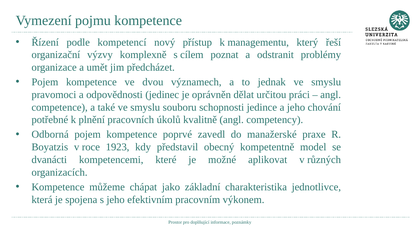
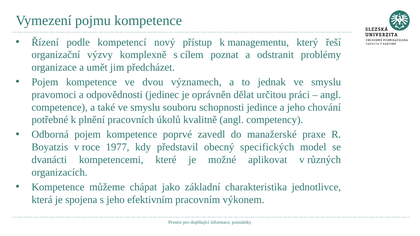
1923: 1923 -> 1977 (118, 147)
kompetentně: kompetentně -> specifických (267, 147)
